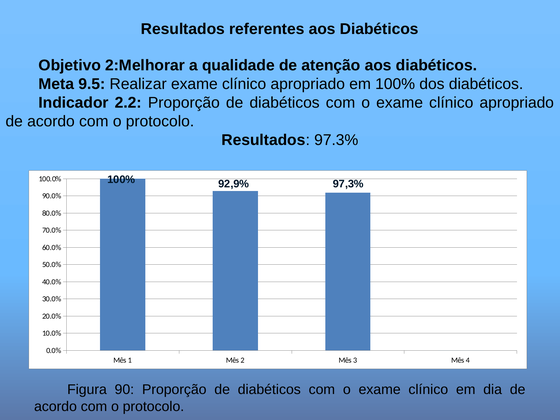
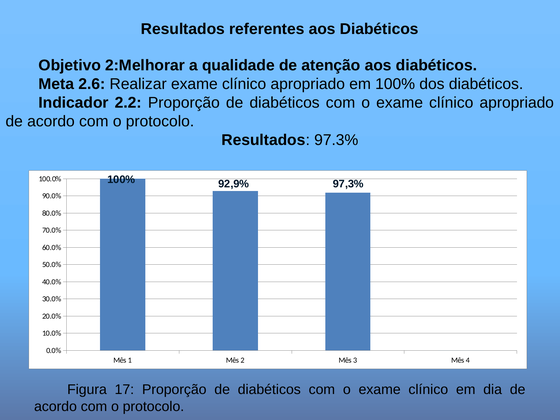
9.5: 9.5 -> 2.6 (92, 84)
90: 90 -> 17 (124, 390)
